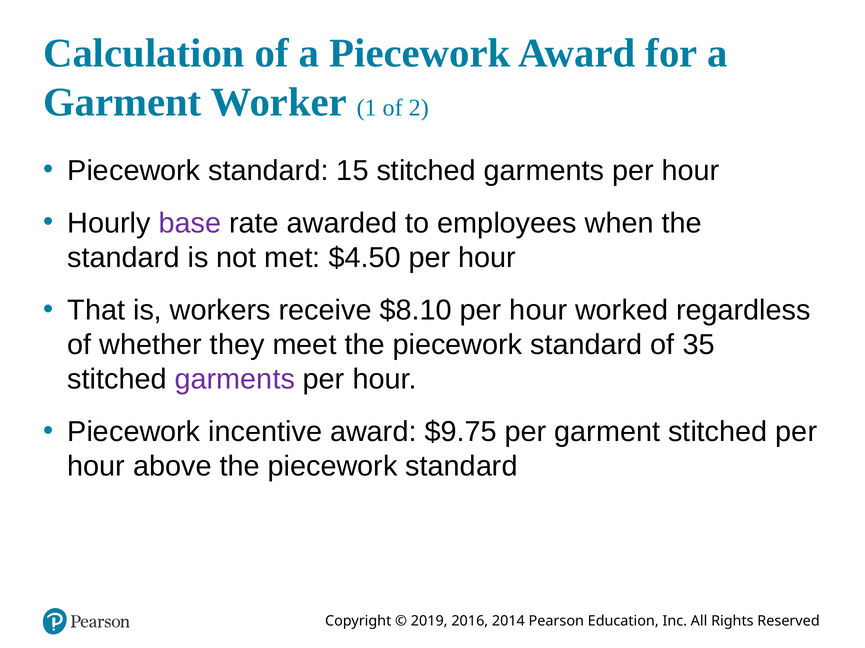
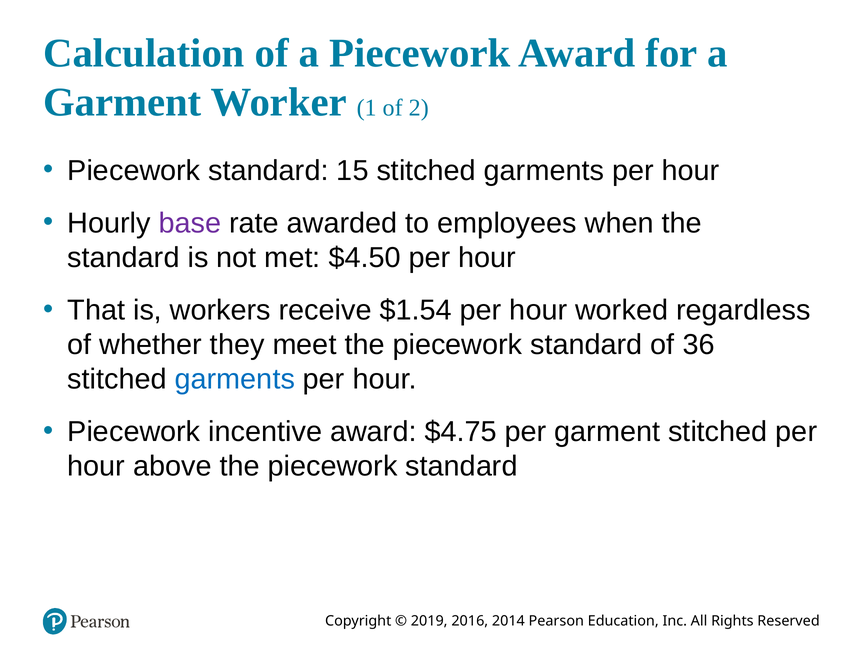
$8.10: $8.10 -> $1.54 (416, 311)
35: 35 -> 36 (699, 345)
garments colour: purple -> blue (235, 380)
$9.75: $9.75 -> $4.75 (461, 432)
